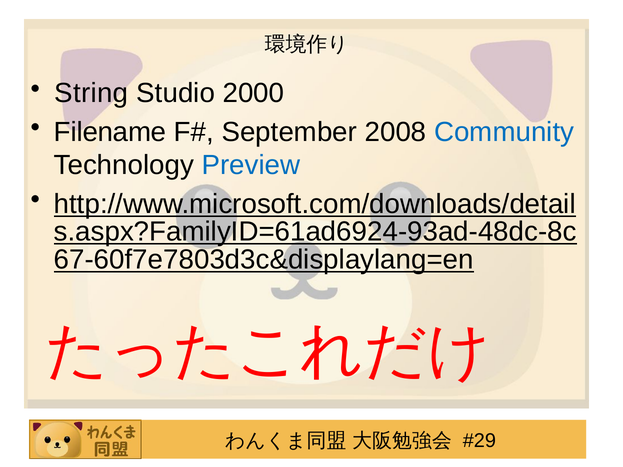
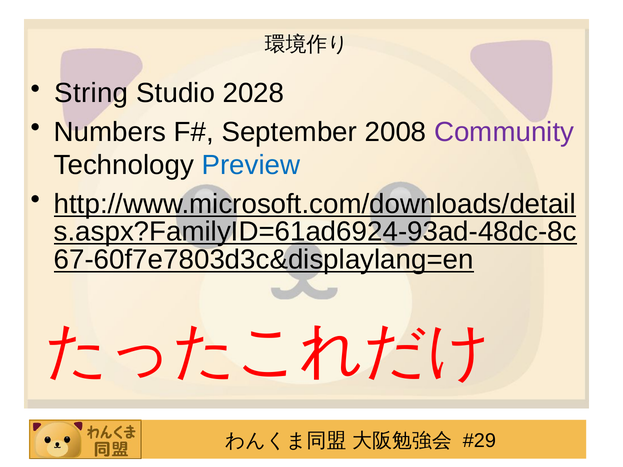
2000: 2000 -> 2028 (253, 93)
Filename: Filename -> Numbers (110, 132)
Community colour: blue -> purple (504, 132)
